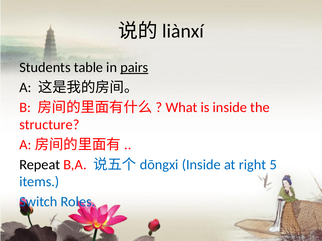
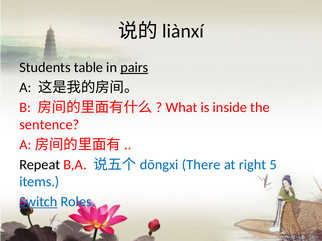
structure: structure -> sentence (49, 125)
Inside: Inside -> There (201, 165)
Switch underline: none -> present (38, 202)
